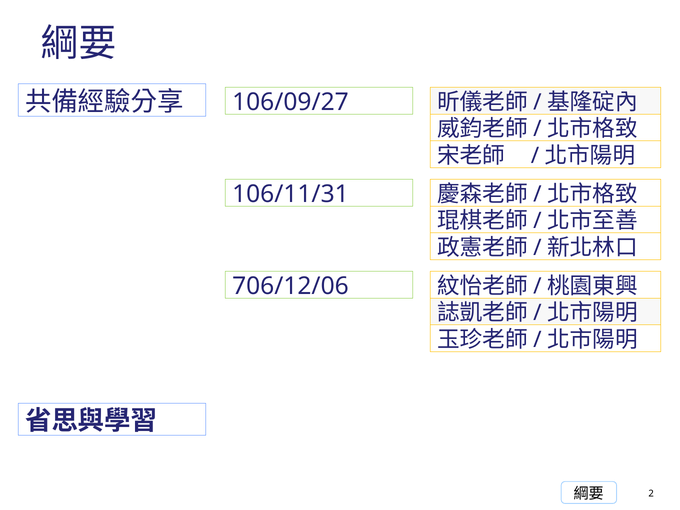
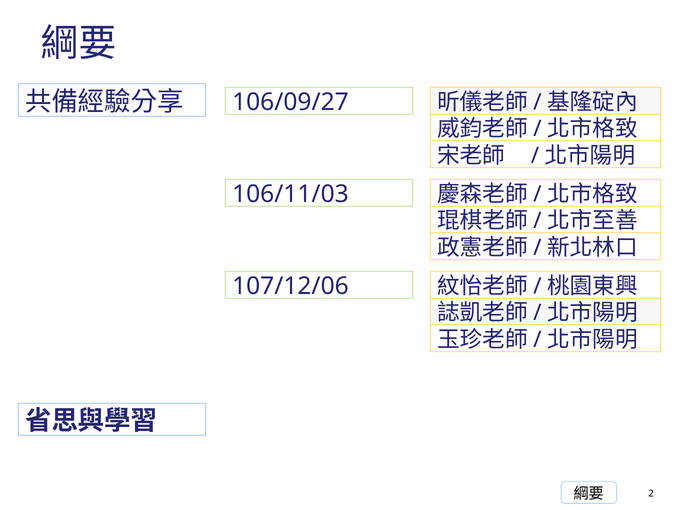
106/11/31: 106/11/31 -> 106/11/03 (290, 194)
706/12/06: 706/12/06 -> 107/12/06 (290, 286)
